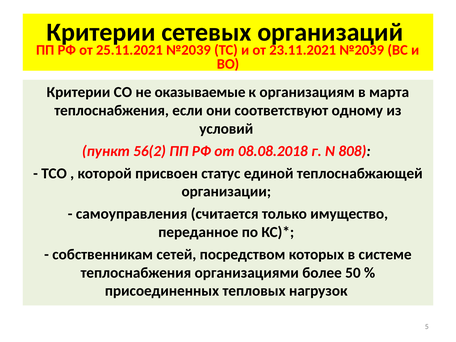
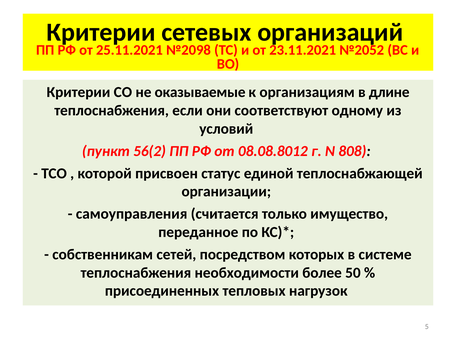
25.11.2021 №2039: №2039 -> №2098 (188, 50)
23.11.2021 №2039: №2039 -> №2052 (362, 50)
марта: марта -> длине (389, 92)
08.08.2018: 08.08.2018 -> 08.08.8012 (273, 151)
организациями: организациями -> необходимости (247, 273)
